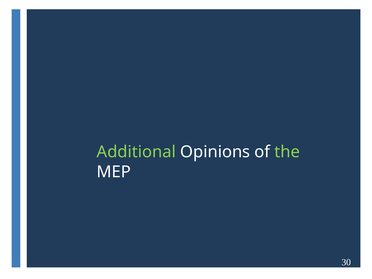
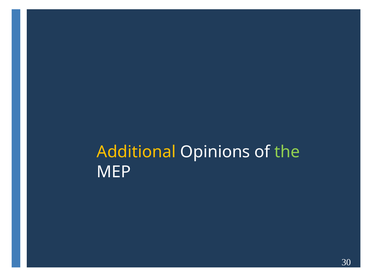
Additional colour: light green -> yellow (136, 152)
